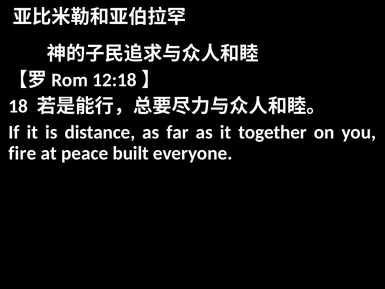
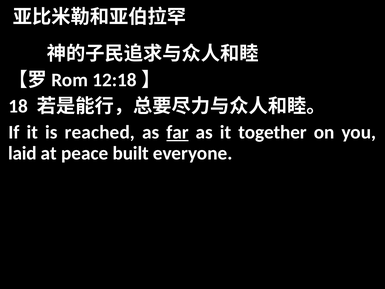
distance: distance -> reached (100, 132)
far underline: none -> present (178, 132)
fire: fire -> laid (22, 153)
